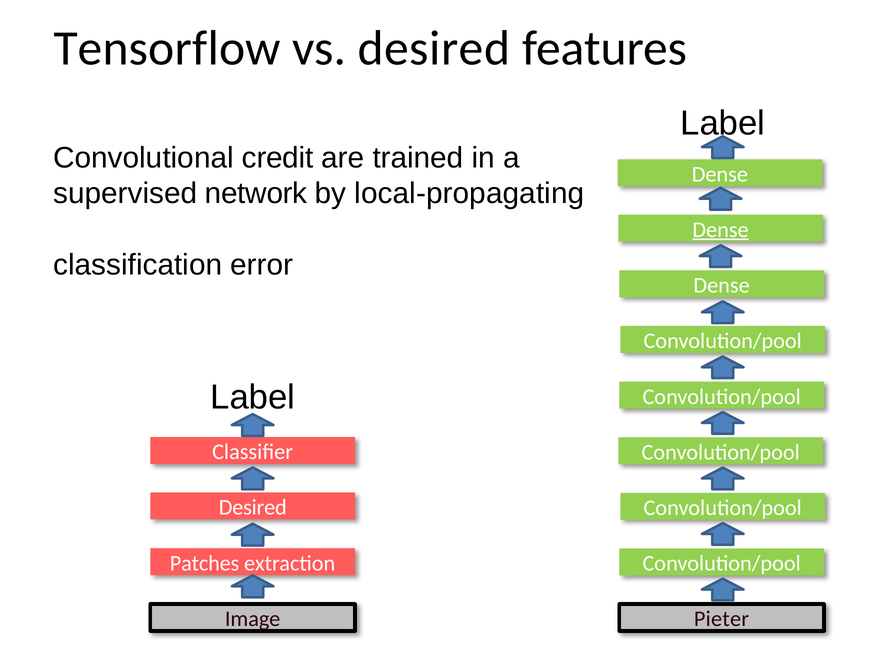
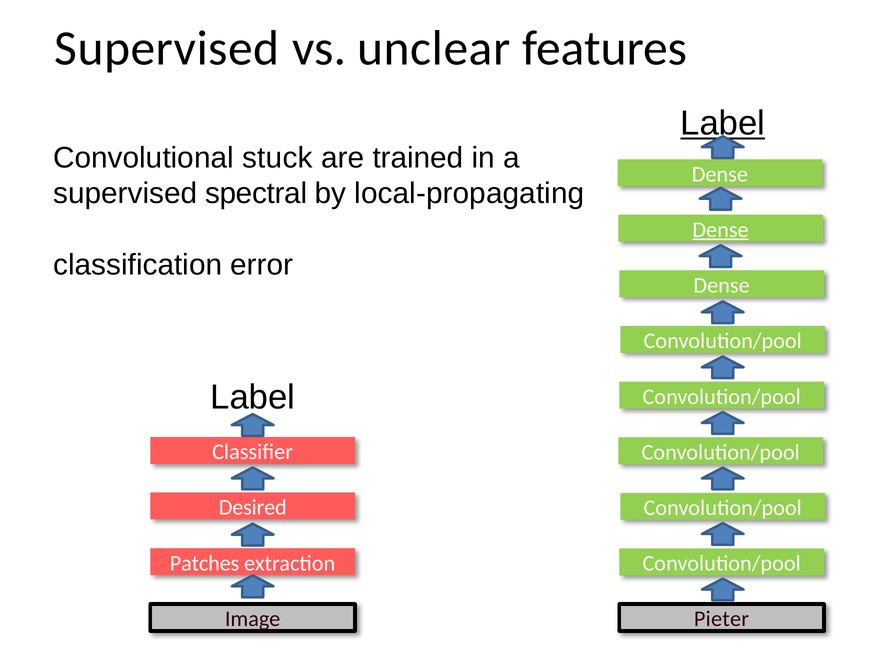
Tensorflow: Tensorflow -> Supervised (167, 48)
vs desired: desired -> unclear (434, 48)
Label underline: none -> present (723, 123)
credit: credit -> stuck (277, 158)
network: network -> spectral (256, 194)
